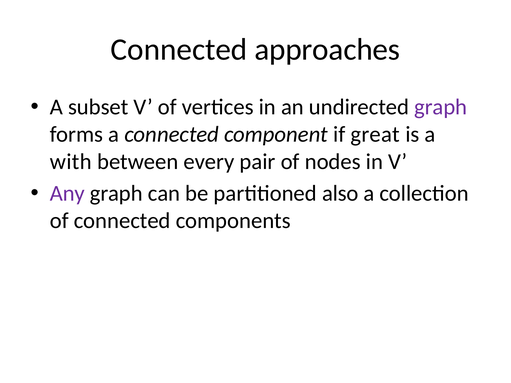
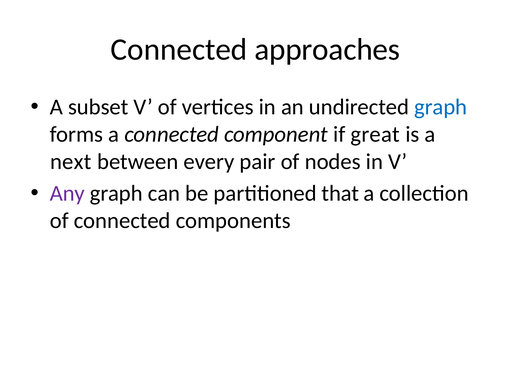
graph colour: purple -> blue (441, 107)
with: with -> next (71, 162)
also: also -> that (340, 194)
